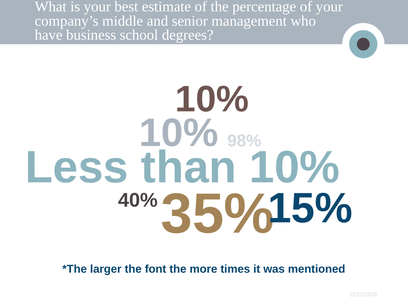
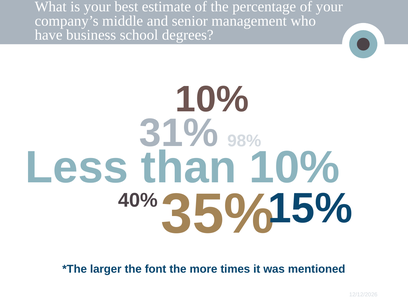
10%: 10% -> 31% (179, 133)
